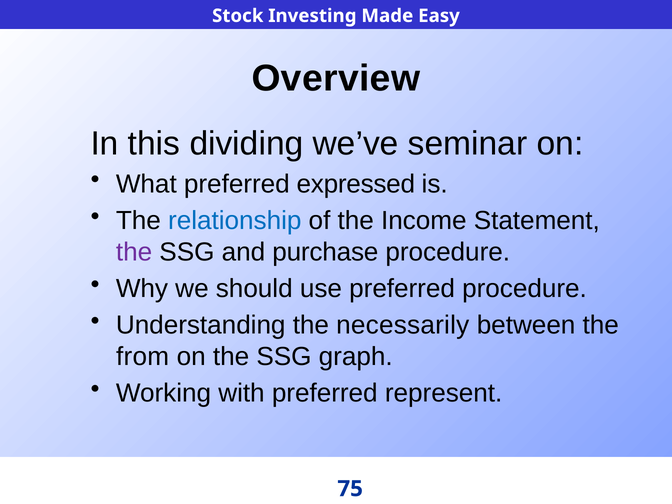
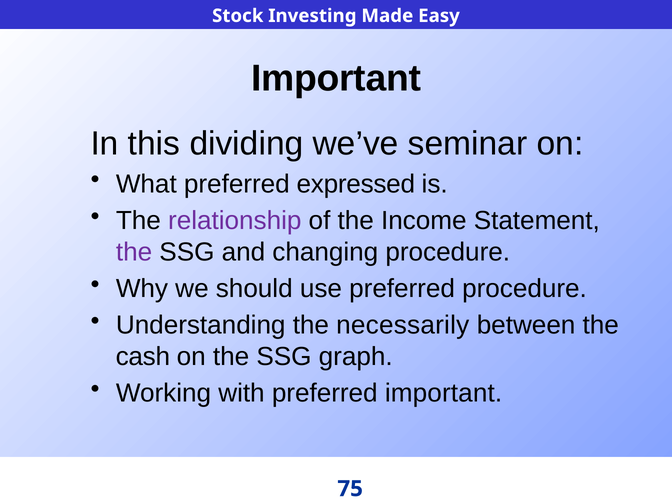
Overview: Overview -> Important (336, 78)
relationship colour: blue -> purple (235, 221)
purchase: purchase -> changing (325, 252)
from: from -> cash (143, 357)
preferred represent: represent -> important (444, 393)
